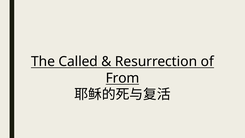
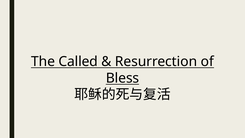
From: From -> Bless (123, 78)
